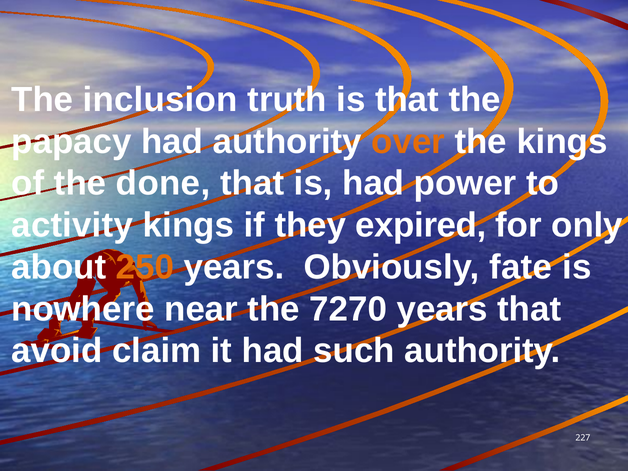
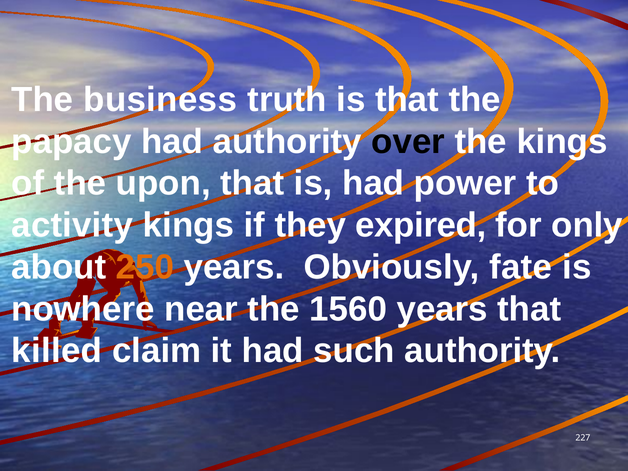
inclusion: inclusion -> business (160, 100)
over colour: orange -> black (408, 142)
done: done -> upon (163, 183)
7270: 7270 -> 1560 (348, 309)
avoid: avoid -> killed (57, 351)
